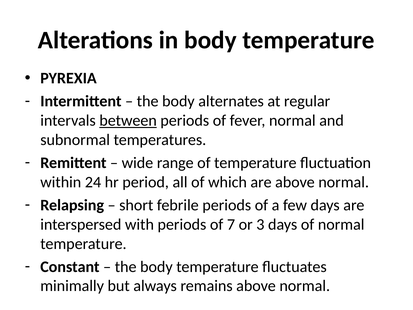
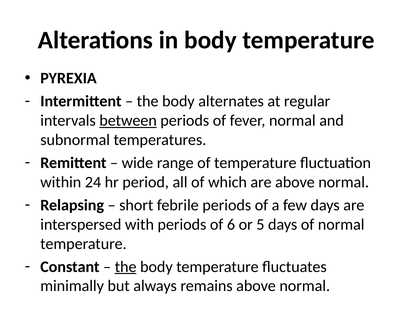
7: 7 -> 6 (231, 224)
3: 3 -> 5 (260, 224)
the underline: none -> present (126, 266)
